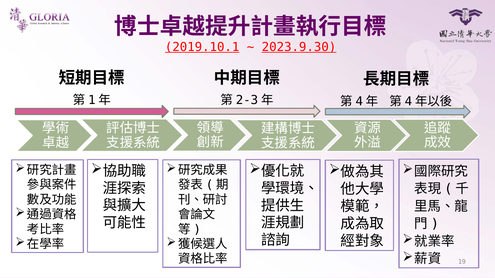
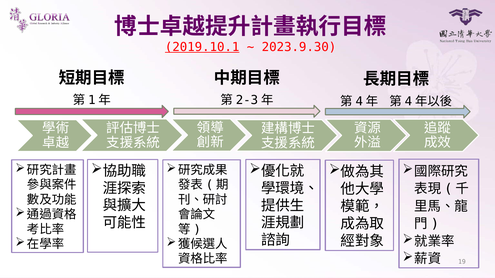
2023.9.30 underline: present -> none (299, 47)
